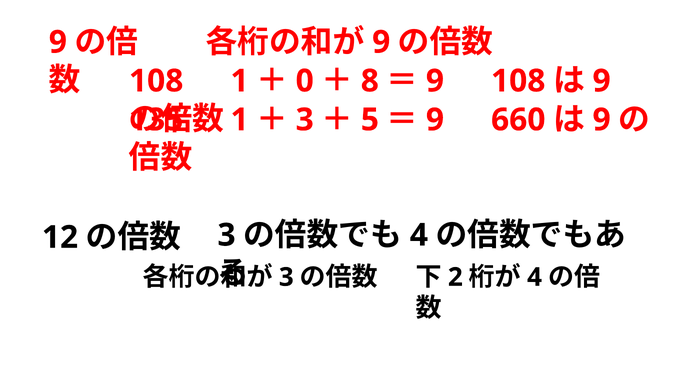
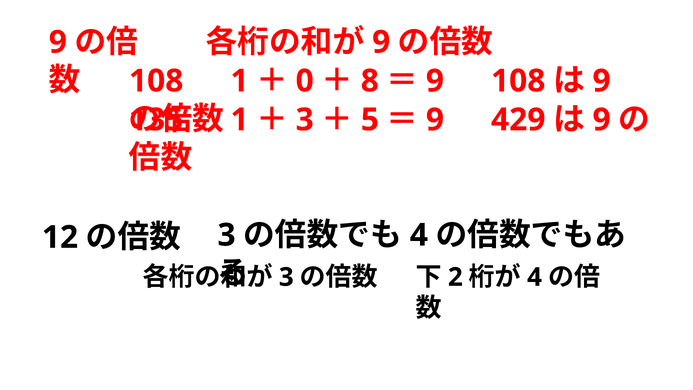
660: 660 -> 429 (518, 120)
